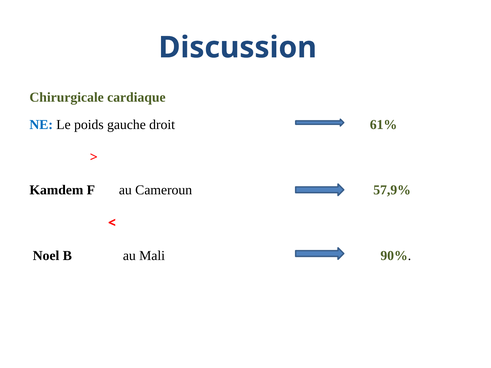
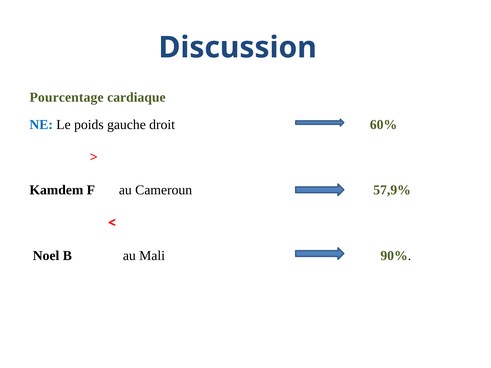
Chirurgicale: Chirurgicale -> Pourcentage (67, 98)
61%: 61% -> 60% (384, 125)
